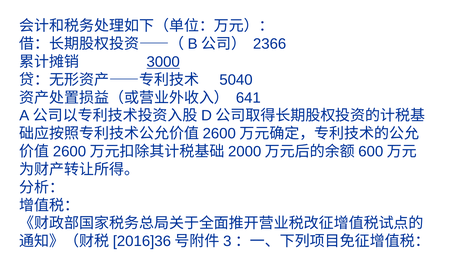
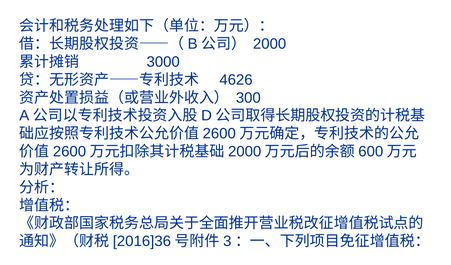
2366: 2366 -> 2000 (270, 44)
3000 underline: present -> none (163, 62)
5040: 5040 -> 4626 (236, 80)
641: 641 -> 300 (248, 98)
